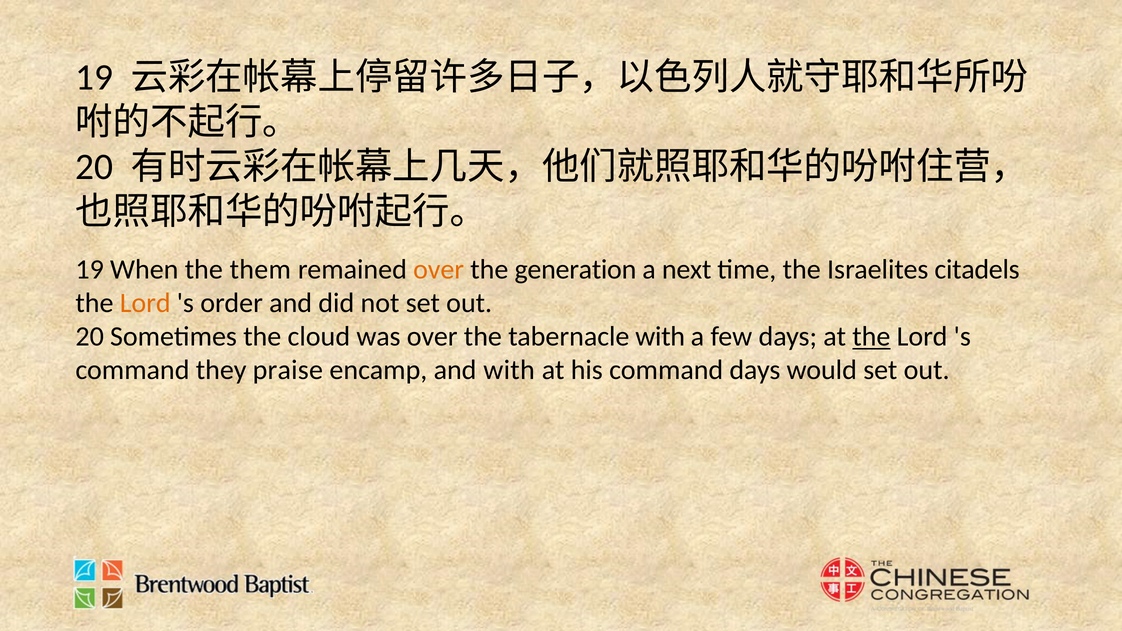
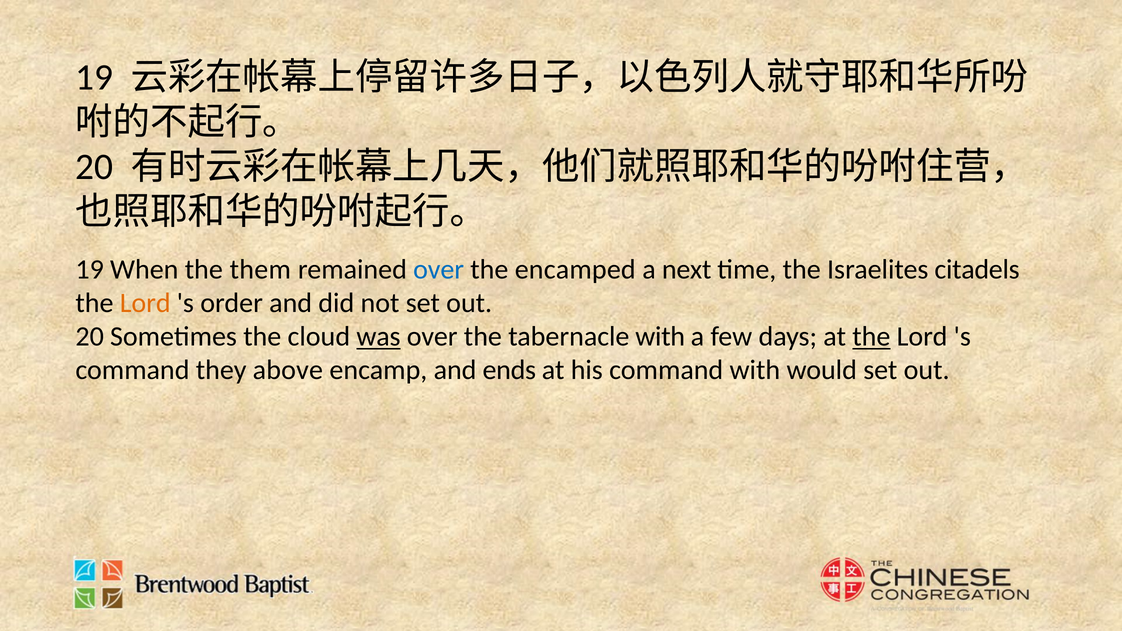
over colour: orange -> blue (439, 269)
generation: generation -> encamped (575, 269)
was underline: none -> present (379, 337)
praise: praise -> above (288, 370)
and with: with -> ends (509, 370)
command days: days -> with (755, 370)
